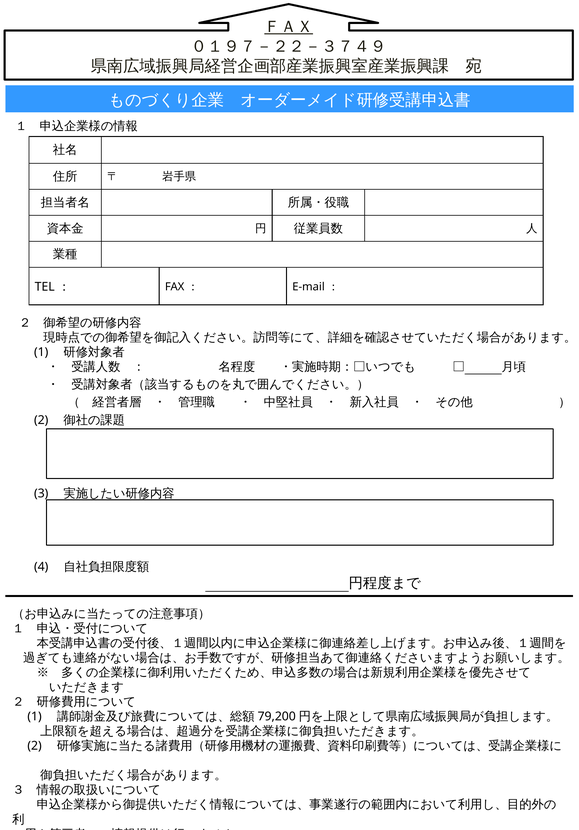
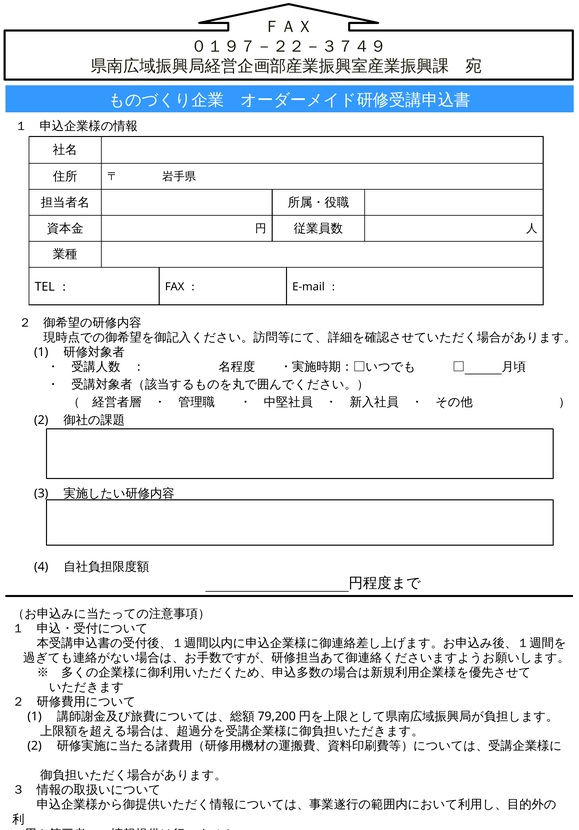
ＦＡＸ underline: present -> none (289, 27)
